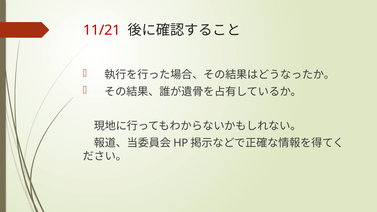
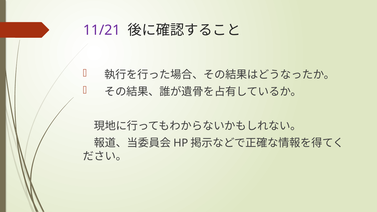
11/21 colour: red -> purple (102, 30)
